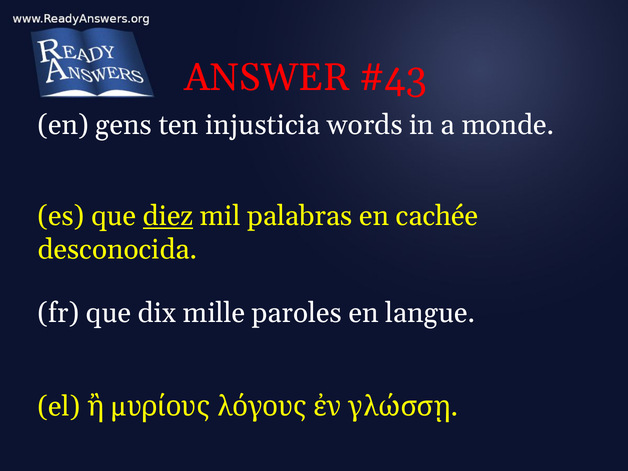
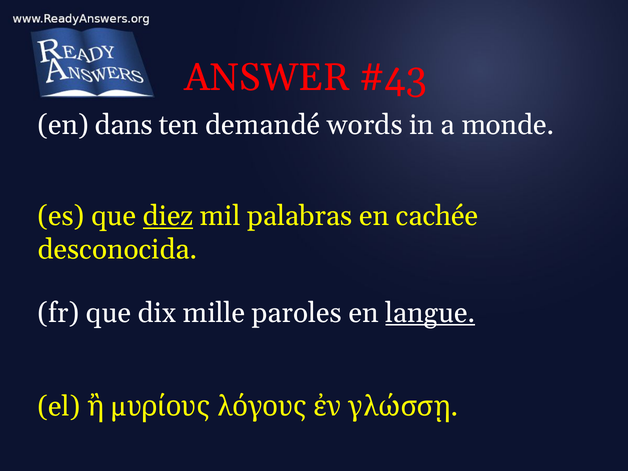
gens: gens -> dans (124, 125)
injusticia: injusticia -> demandé (263, 125)
langue underline: none -> present (430, 313)
